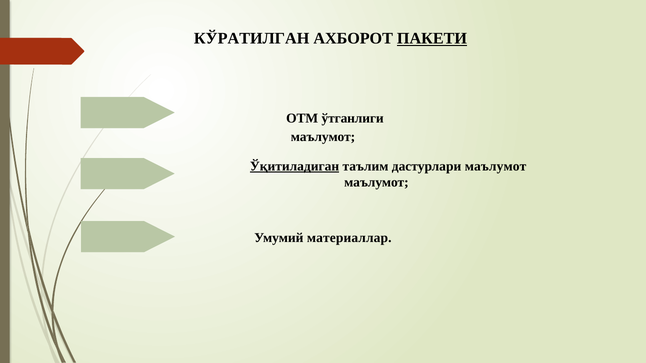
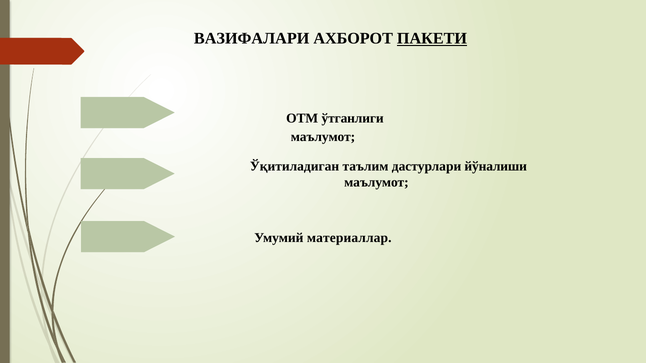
КЎРАТИЛГАН: КЎРАТИЛГАН -> ВАЗИФАЛАРИ (252, 38)
Ўқитиладиган underline: present -> none (295, 166)
дастурлари маълумот: маълумот -> йўналиши (496, 166)
